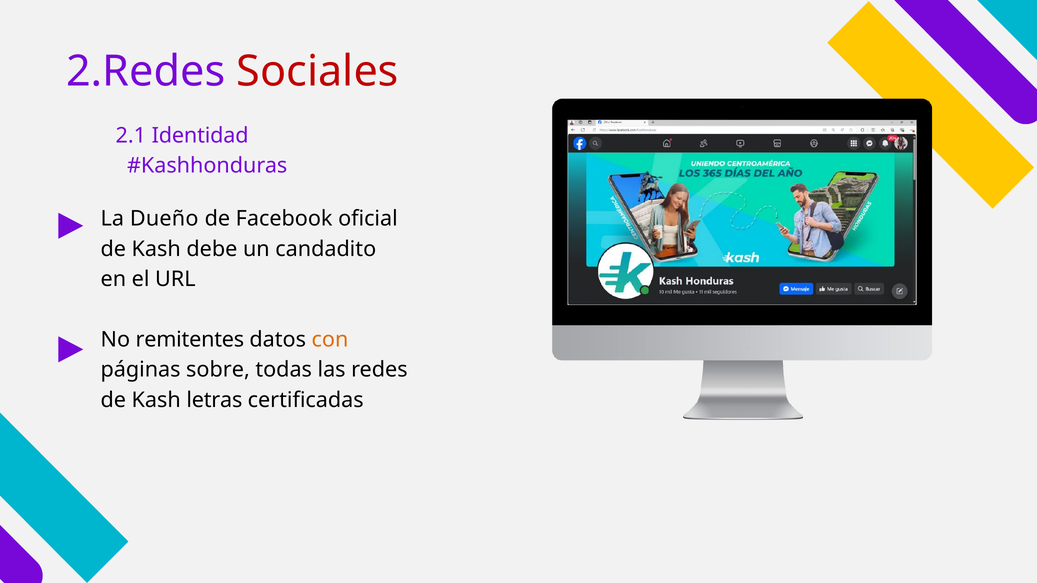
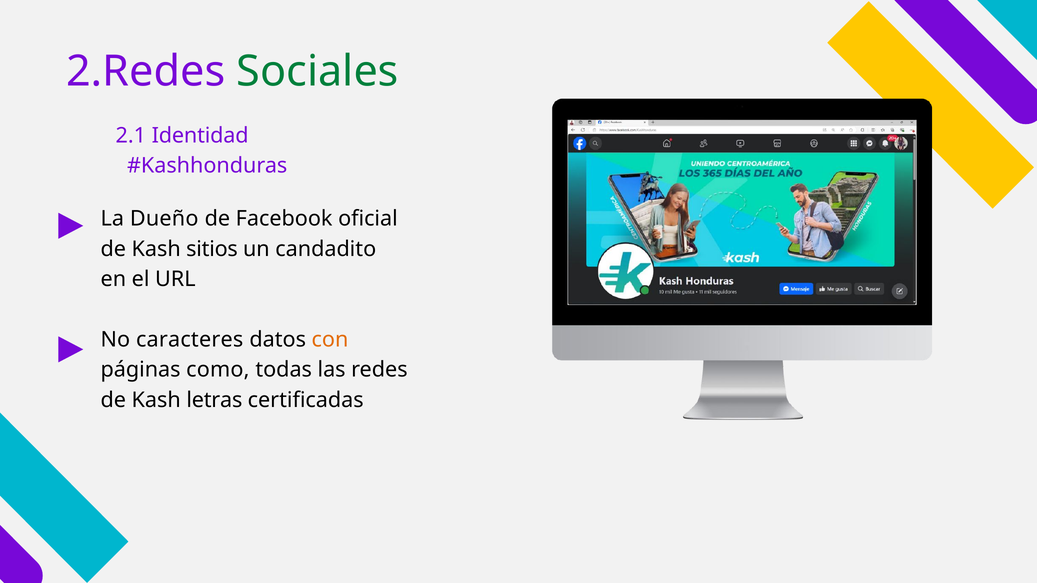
Sociales colour: red -> green (318, 71)
debe: debe -> sitios (212, 249)
remitentes: remitentes -> caracteres (190, 340)
sobre: sobre -> como (218, 370)
